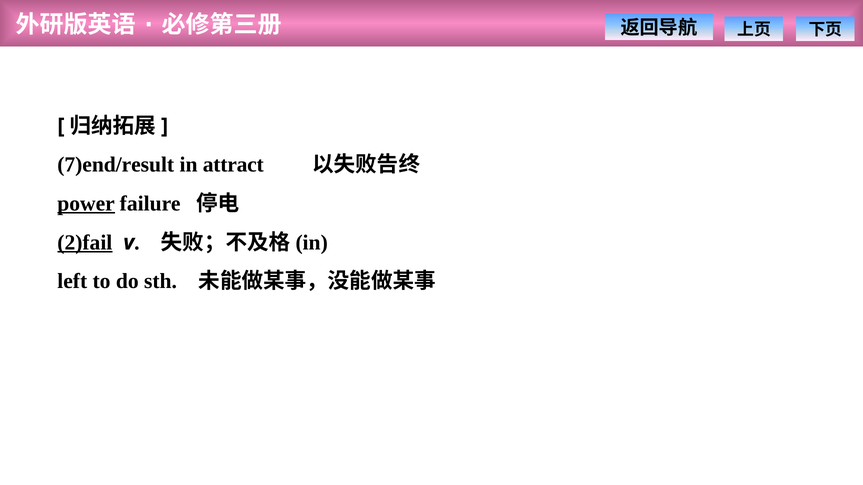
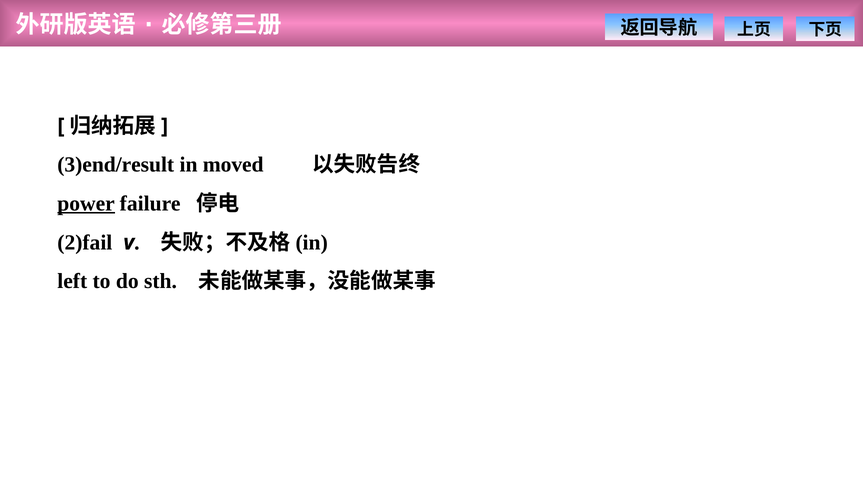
7)end/result: 7)end/result -> 3)end/result (116, 165)
attract: attract -> moved (233, 165)
2)fail underline: present -> none (85, 243)
